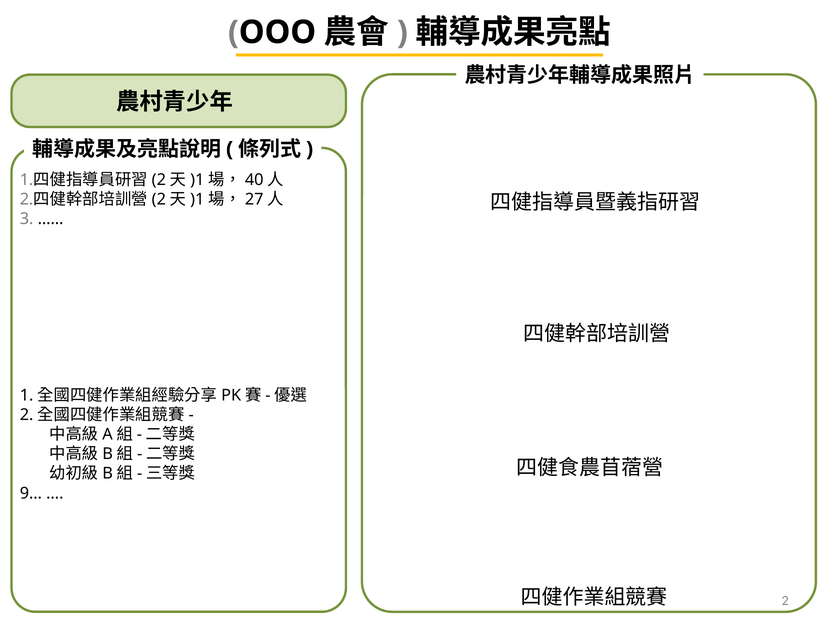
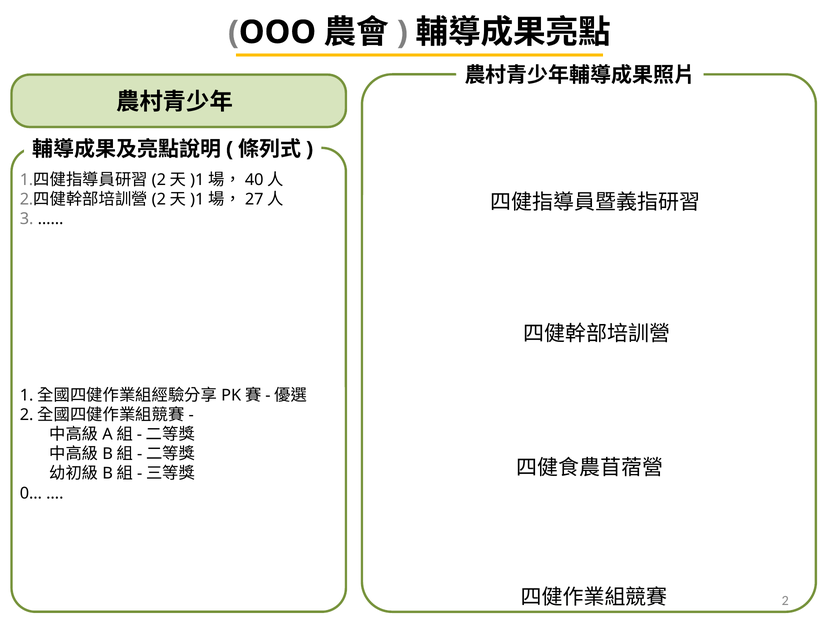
9…: 9… -> 0… (31, 493)
